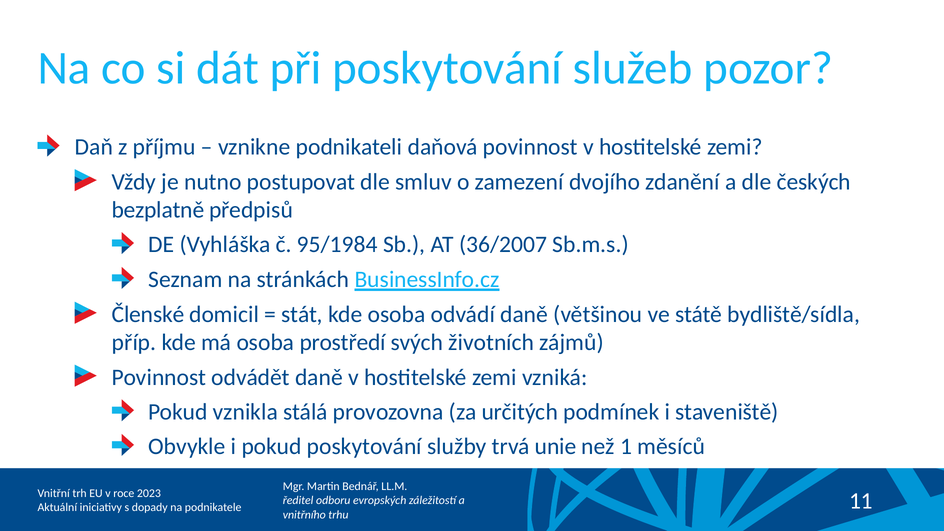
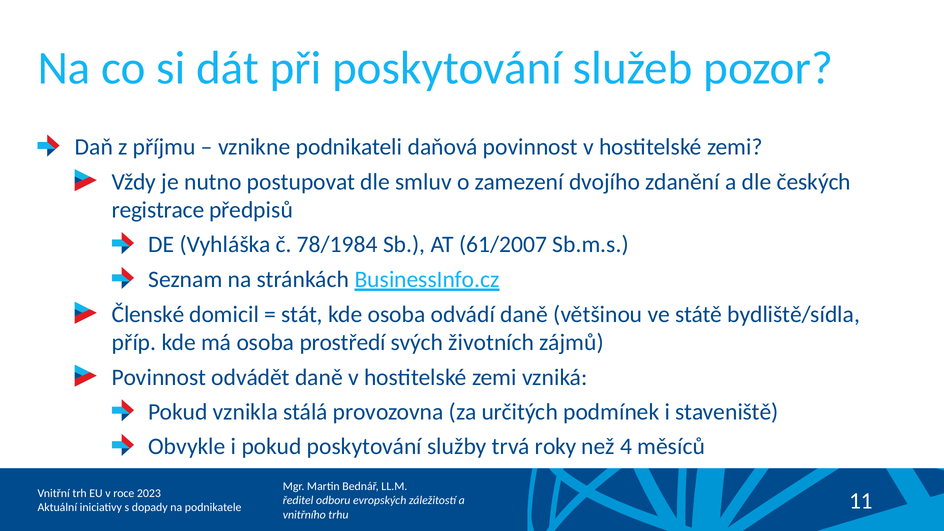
bezplatně: bezplatně -> registrace (158, 210)
95/1984: 95/1984 -> 78/1984 (337, 245)
36/2007: 36/2007 -> 61/2007 (503, 245)
unie: unie -> roky (556, 447)
1: 1 -> 4 (626, 447)
